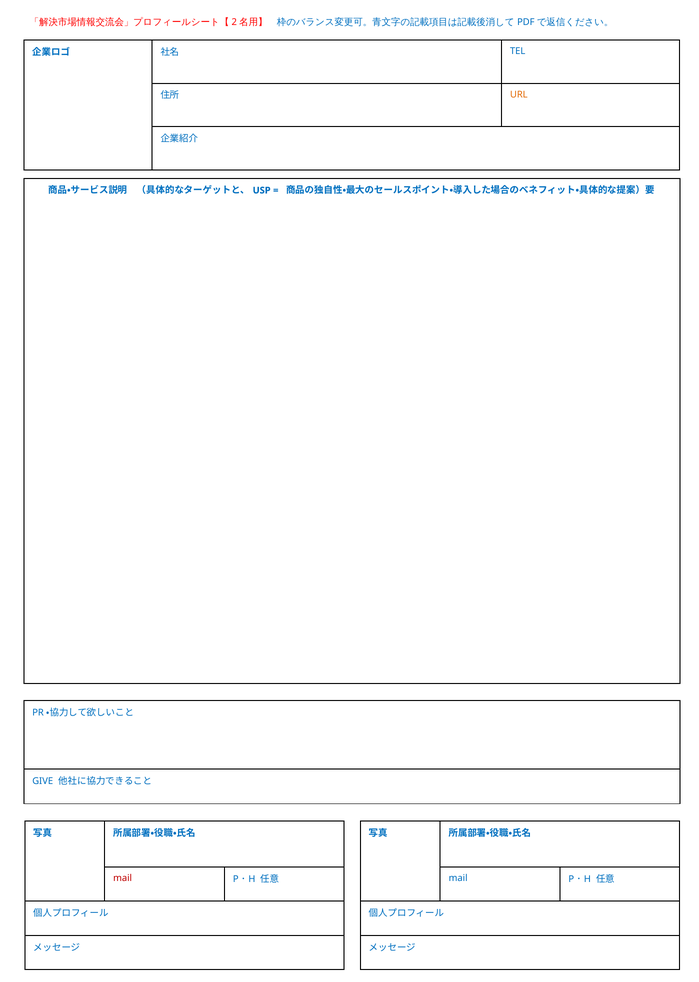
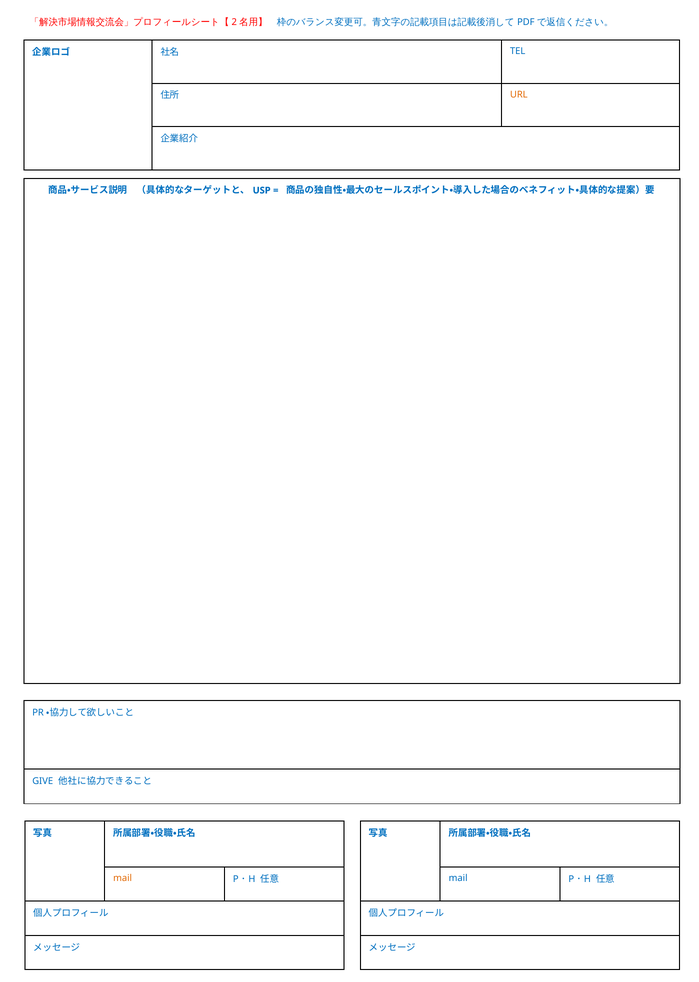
mail colour: red -> orange (123, 878)
